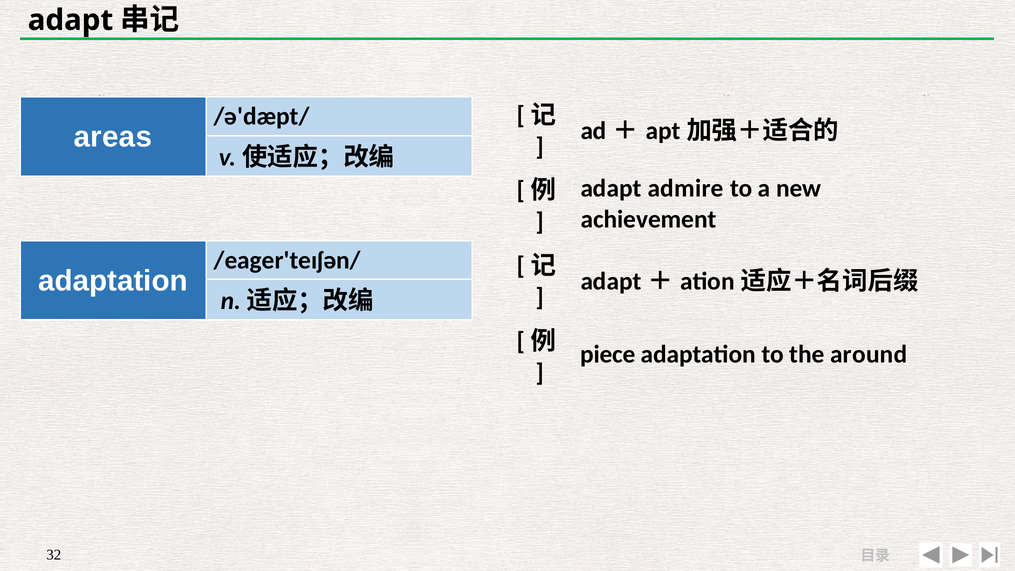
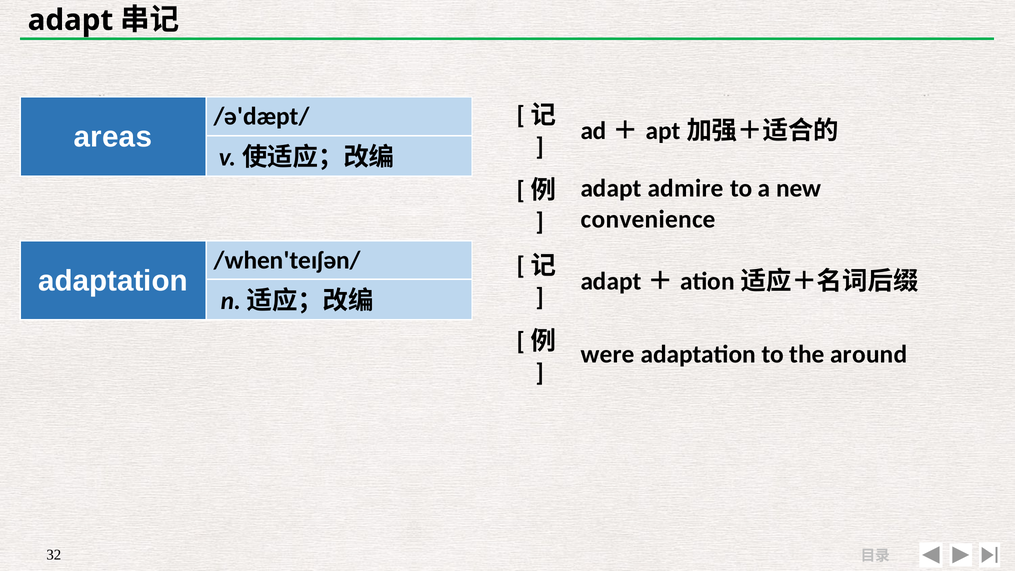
achievement: achievement -> convenience (648, 219)
/eager'teɪʃən/: /eager'teɪʃən/ -> /when'teɪʃən/ (287, 260)
piece: piece -> were (608, 354)
